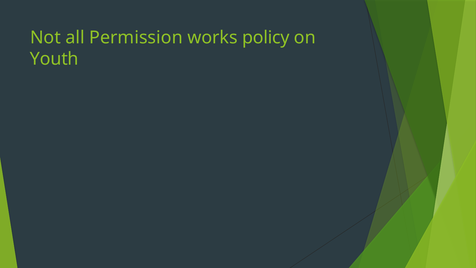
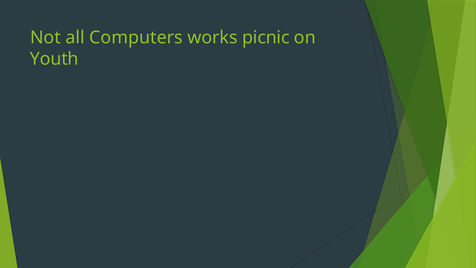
Permission: Permission -> Computers (136, 38)
policy: policy -> picnic (266, 38)
